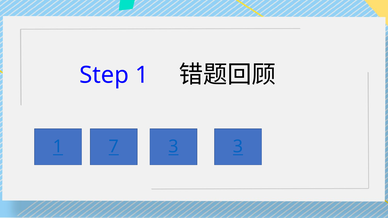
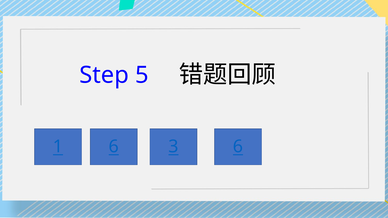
Step 1: 1 -> 5 (142, 75)
1 7: 7 -> 6 (114, 147)
3 3: 3 -> 6 (238, 147)
